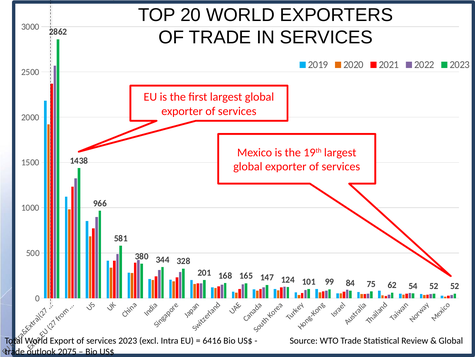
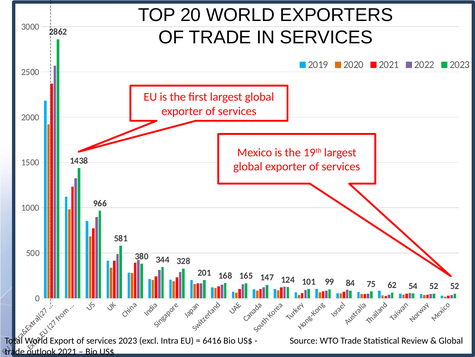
outlook 2075: 2075 -> 2021 (67, 351)
